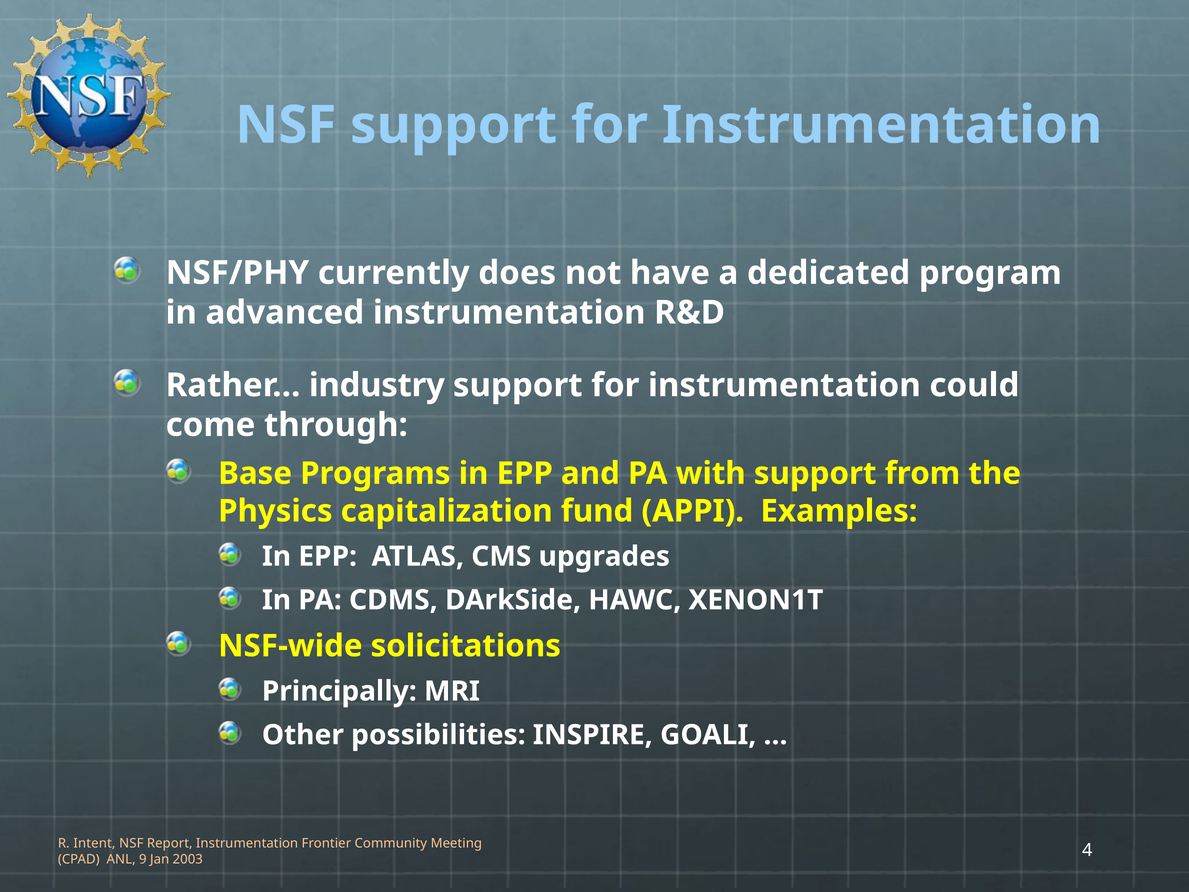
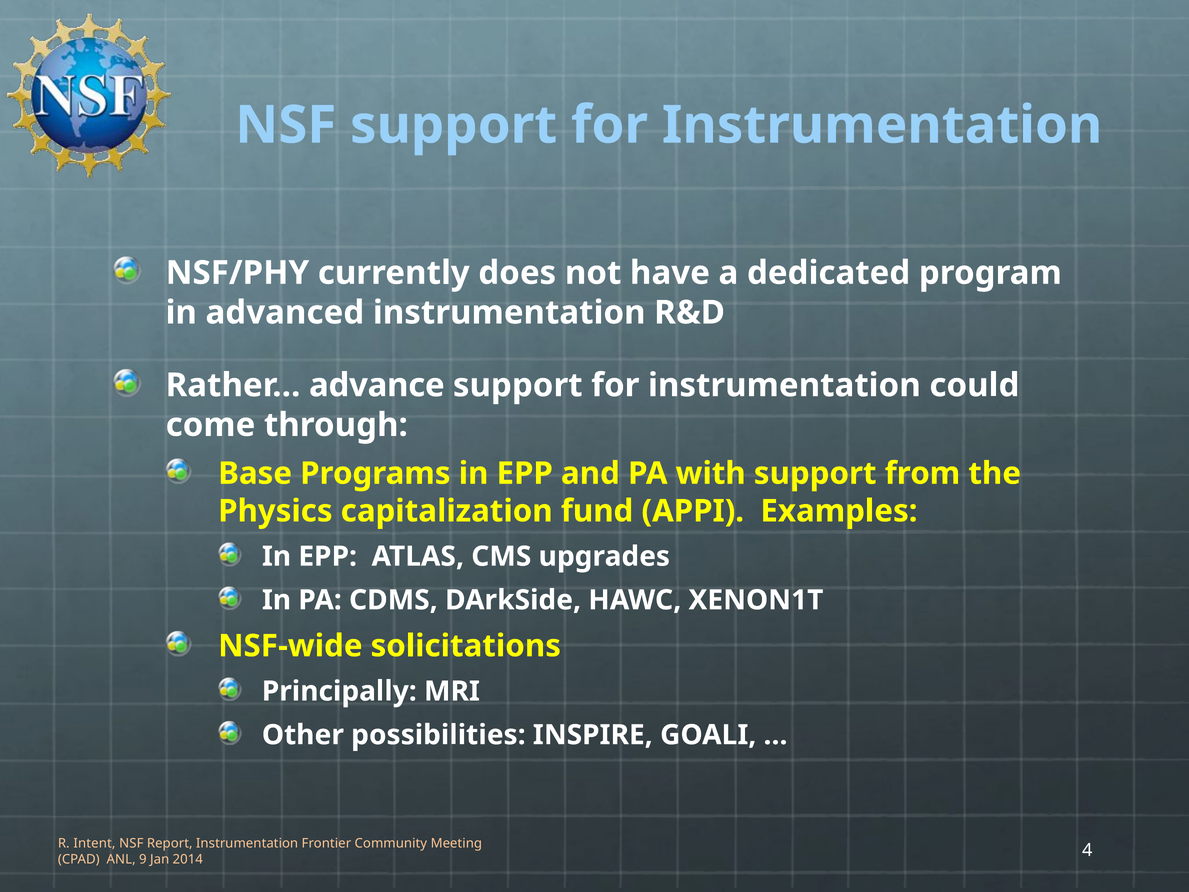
industry: industry -> advance (377, 385)
2003: 2003 -> 2014 (188, 859)
